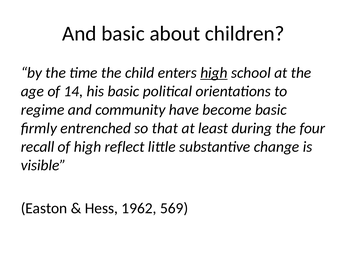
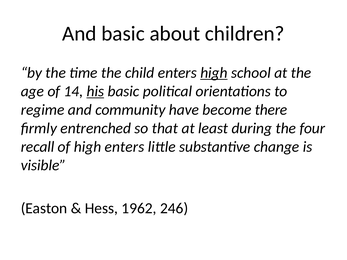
his underline: none -> present (95, 91)
become basic: basic -> there (271, 110)
high reflect: reflect -> enters (125, 147)
569: 569 -> 246 (174, 209)
